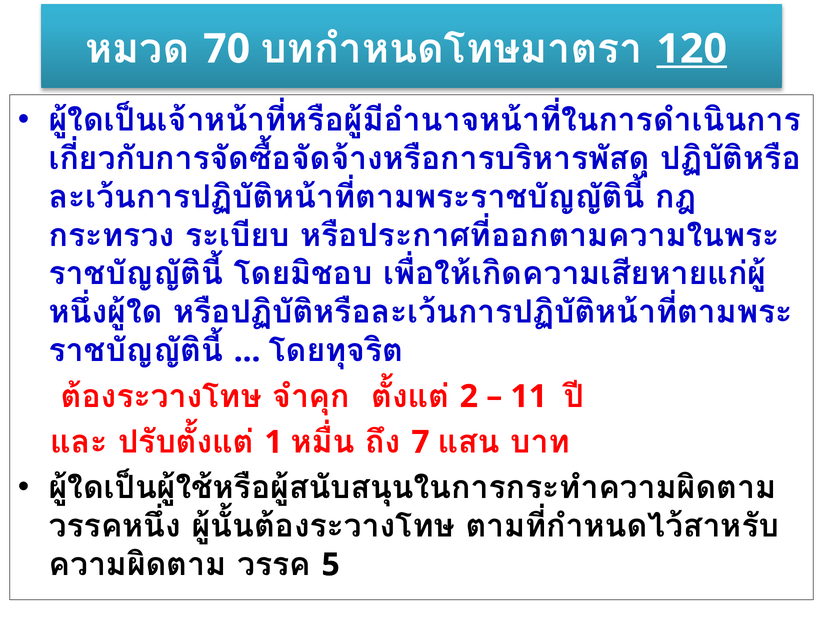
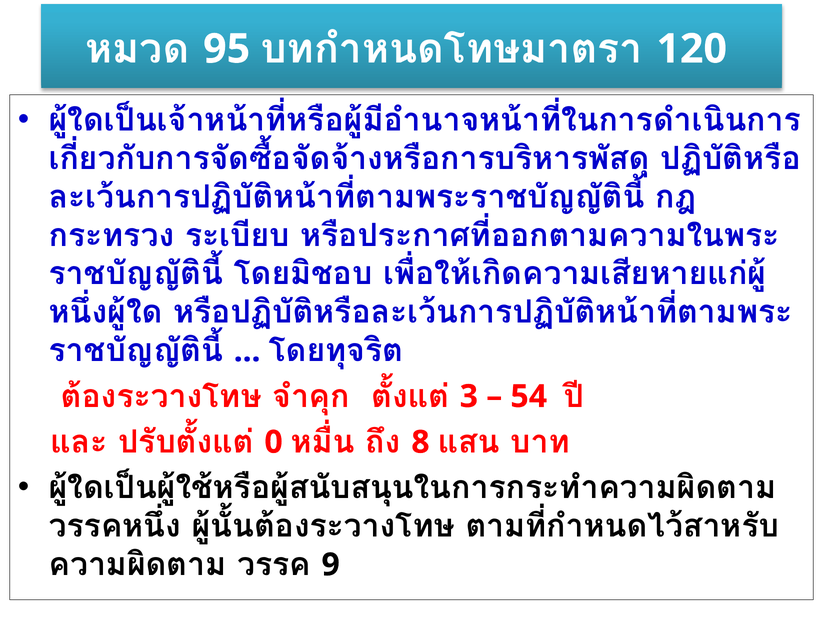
70: 70 -> 95 (227, 49)
120 underline: present -> none (692, 49)
2: 2 -> 3 (469, 397)
11: 11 -> 54 (529, 397)
1: 1 -> 0 (274, 442)
7: 7 -> 8 (420, 442)
5: 5 -> 9 (331, 565)
